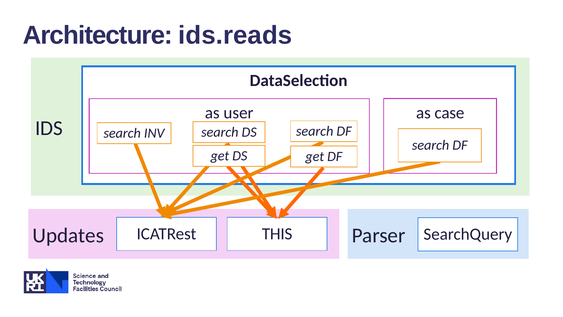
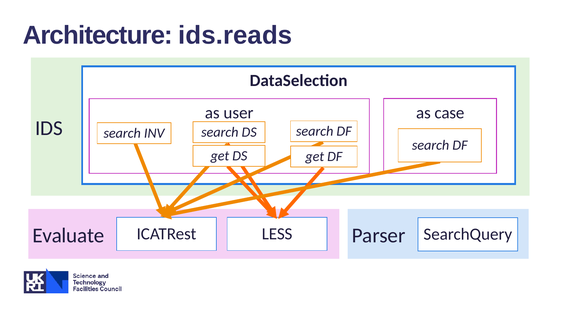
Updates: Updates -> Evaluate (68, 235)
THIS: THIS -> LESS (277, 234)
